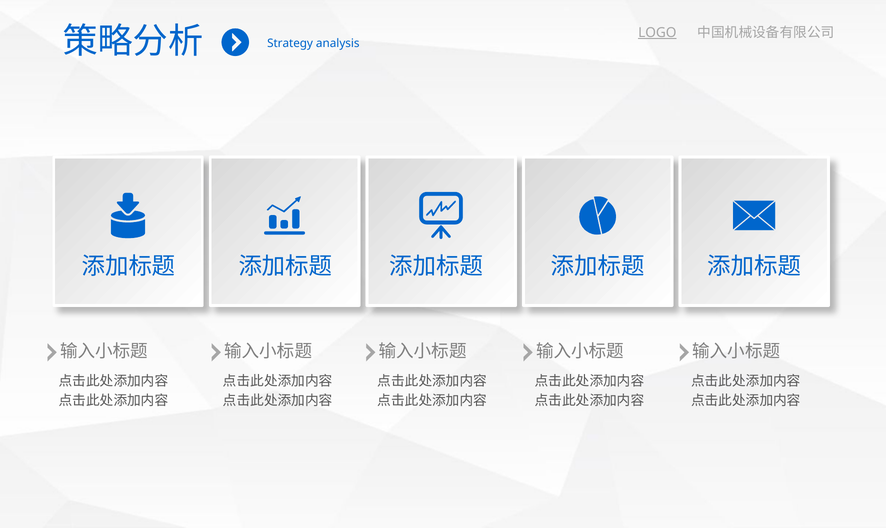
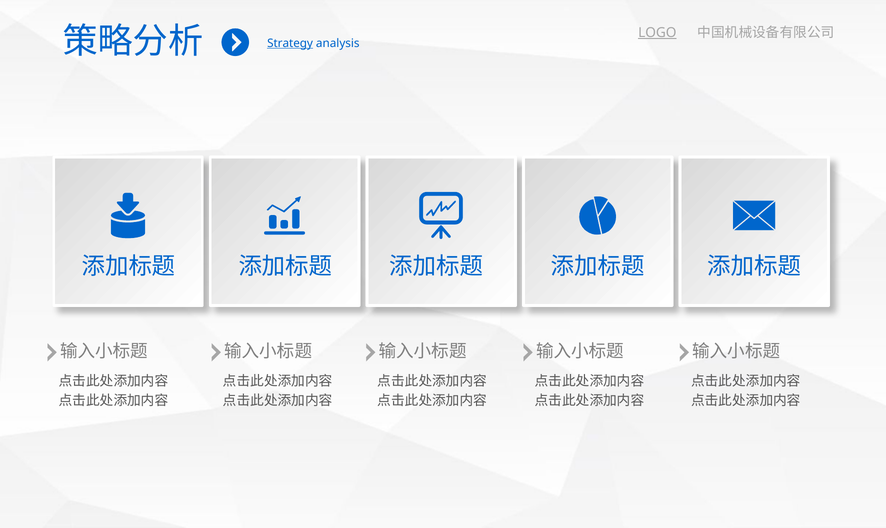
Strategy underline: none -> present (290, 43)
